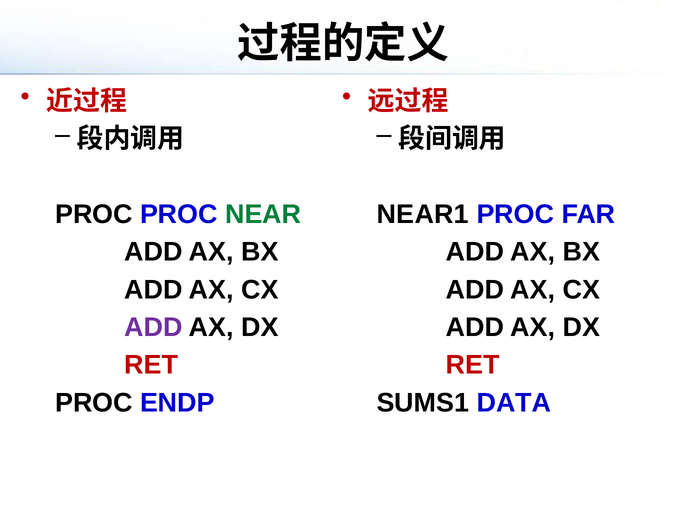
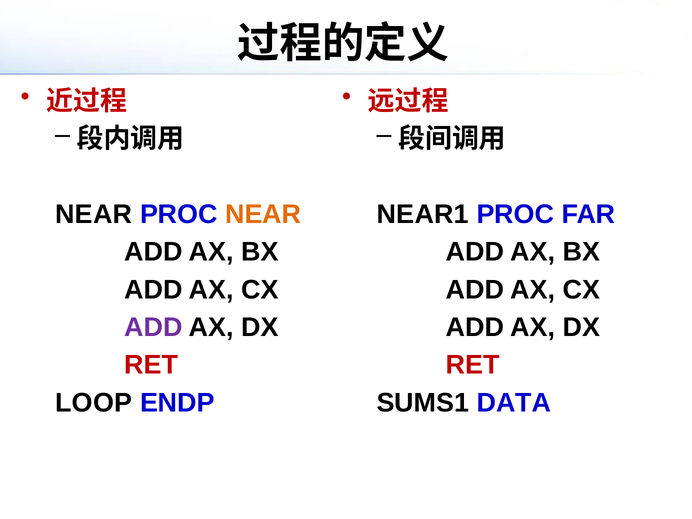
PROC: PROC -> NEAR (94, 214)
NEAR colour: green -> orange (263, 214)
PROC: PROC -> LOOP (94, 403)
